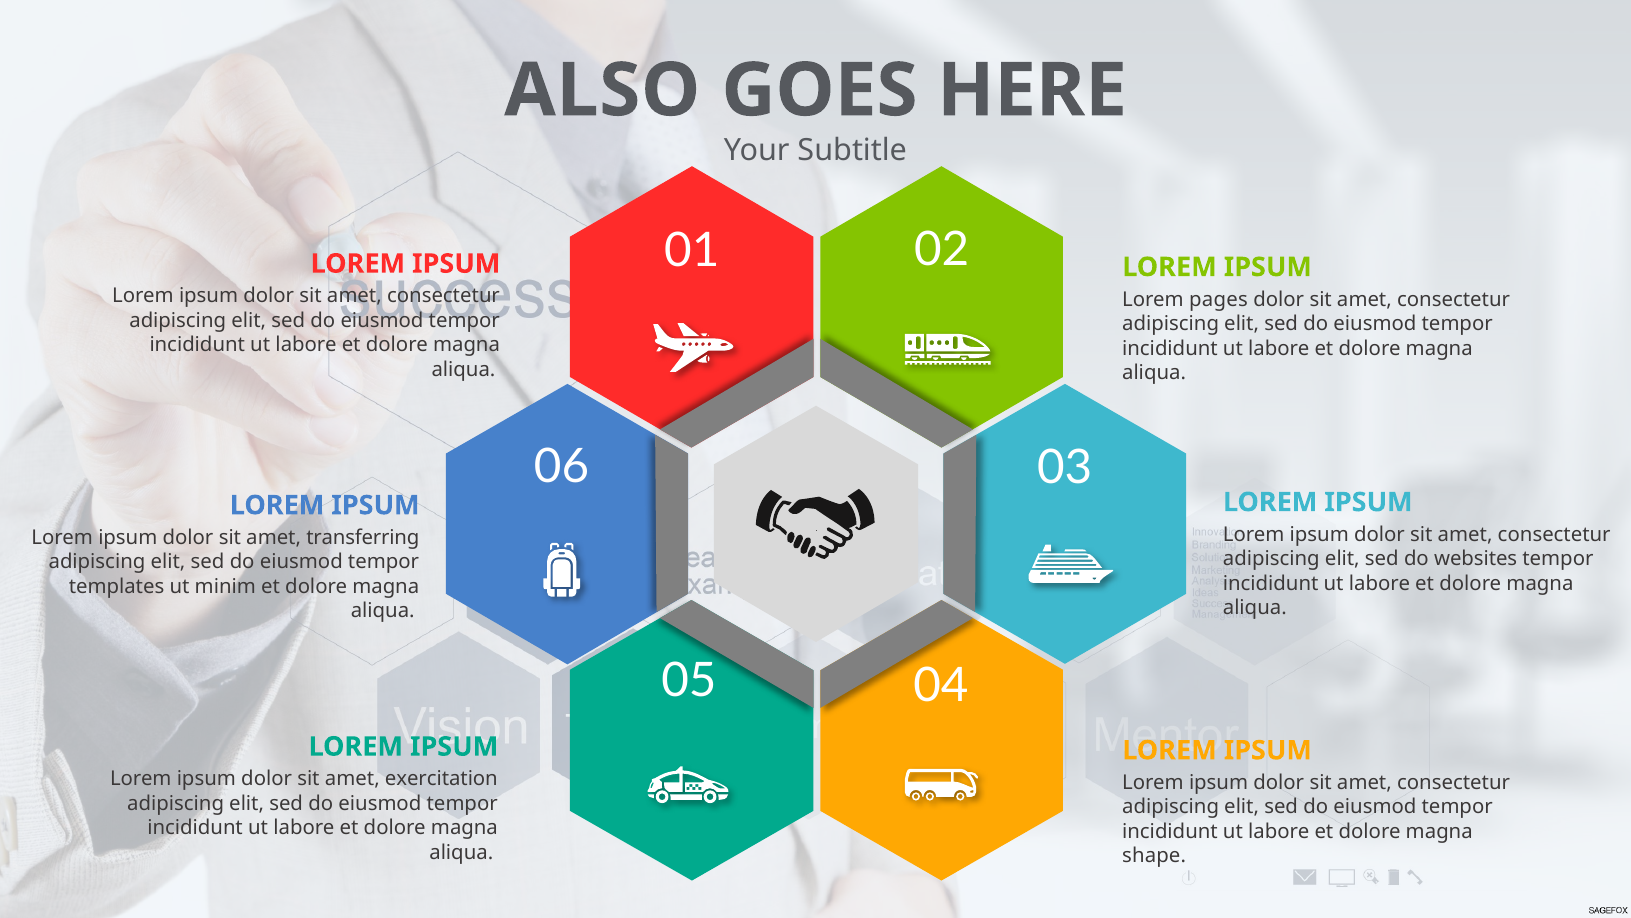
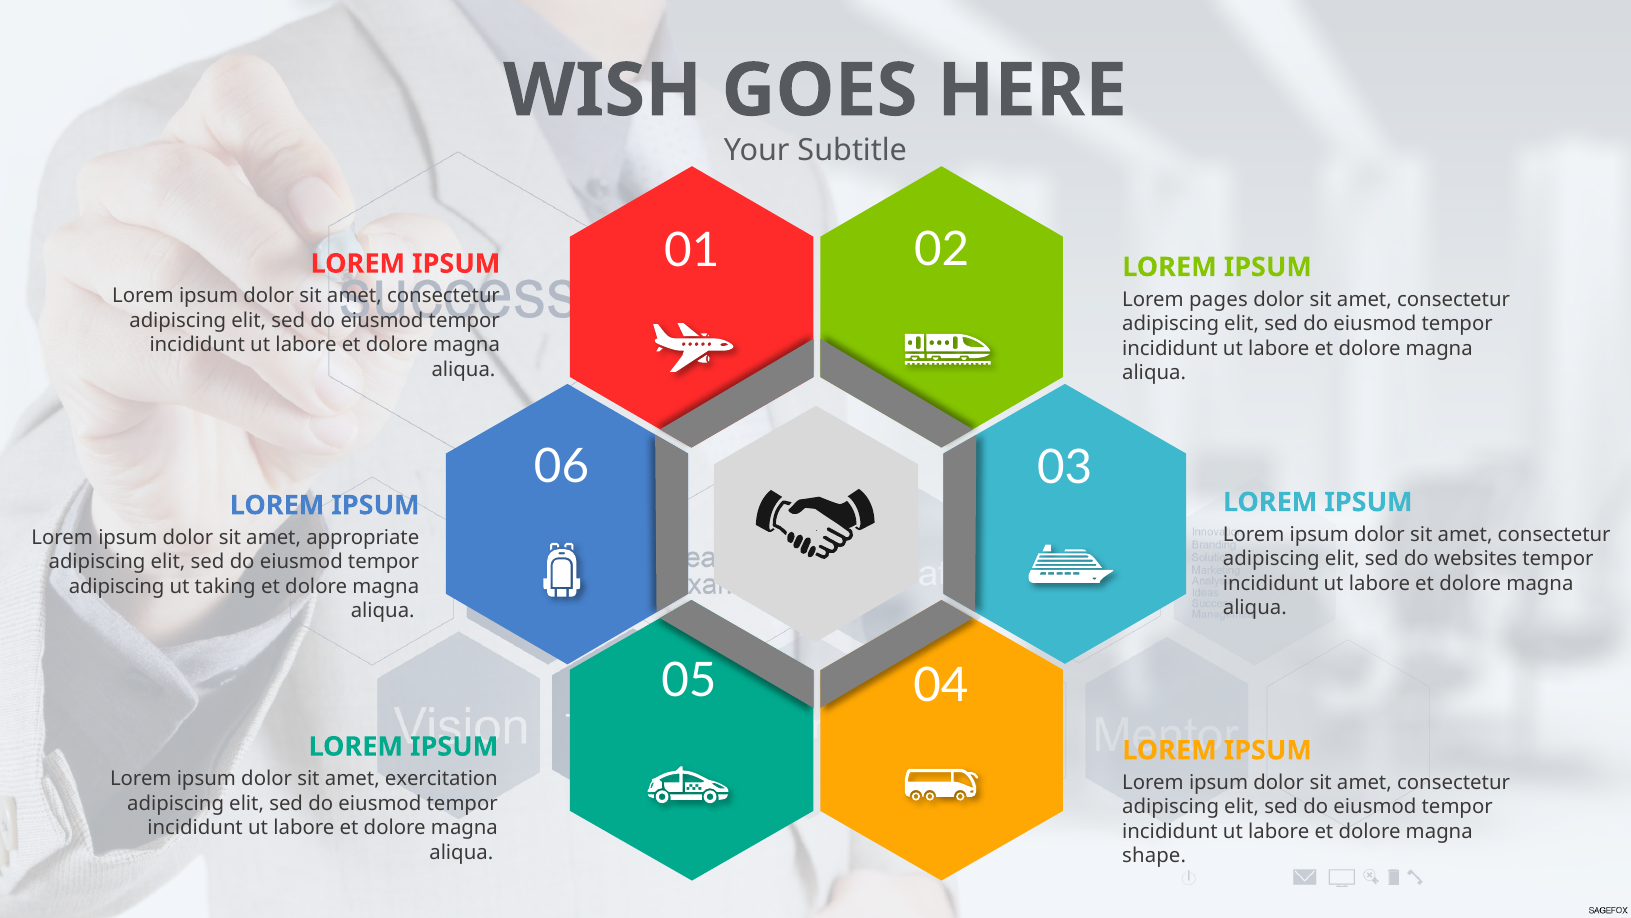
ALSO: ALSO -> WISH (603, 91)
transferring: transferring -> appropriate (363, 537)
templates: templates -> adipiscing (117, 586)
minim: minim -> taking (225, 586)
